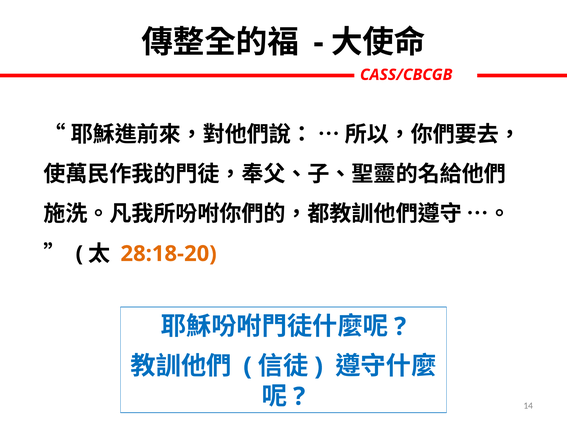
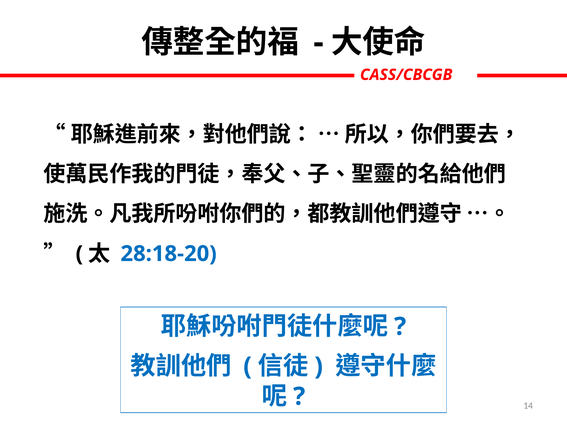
28:18-20 colour: orange -> blue (169, 254)
